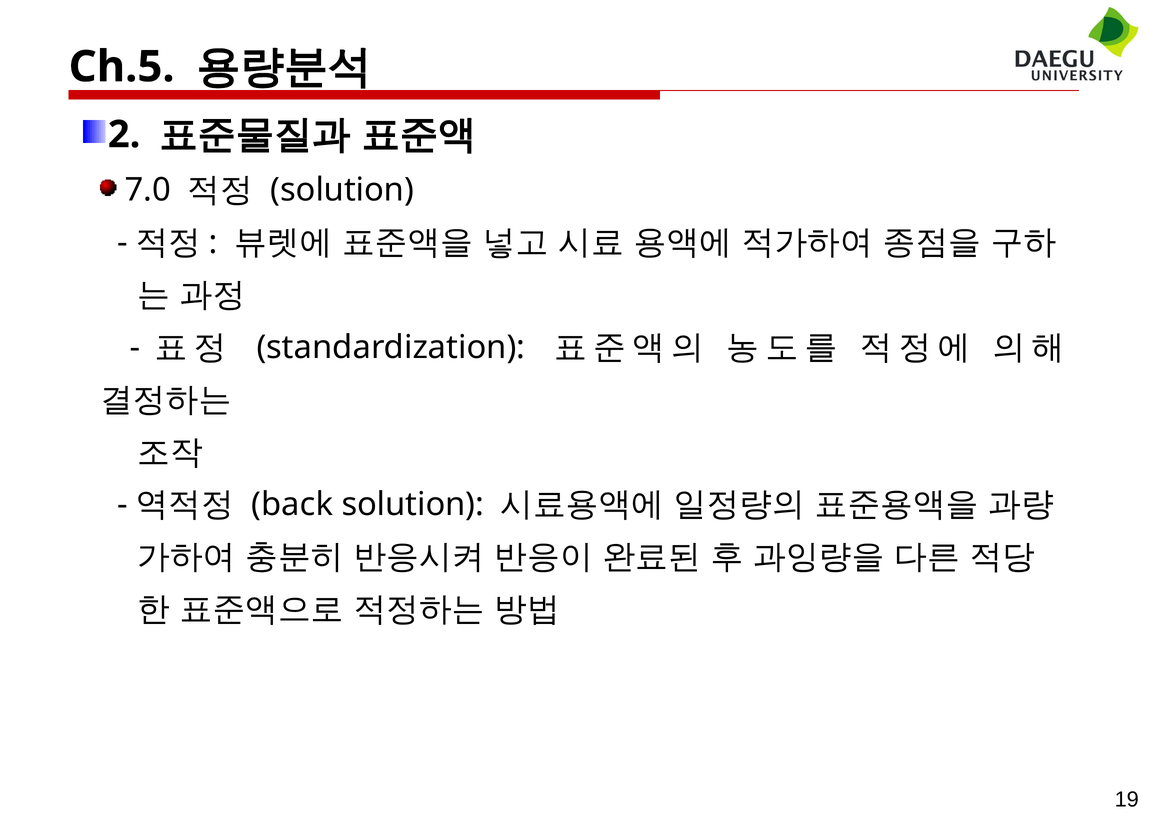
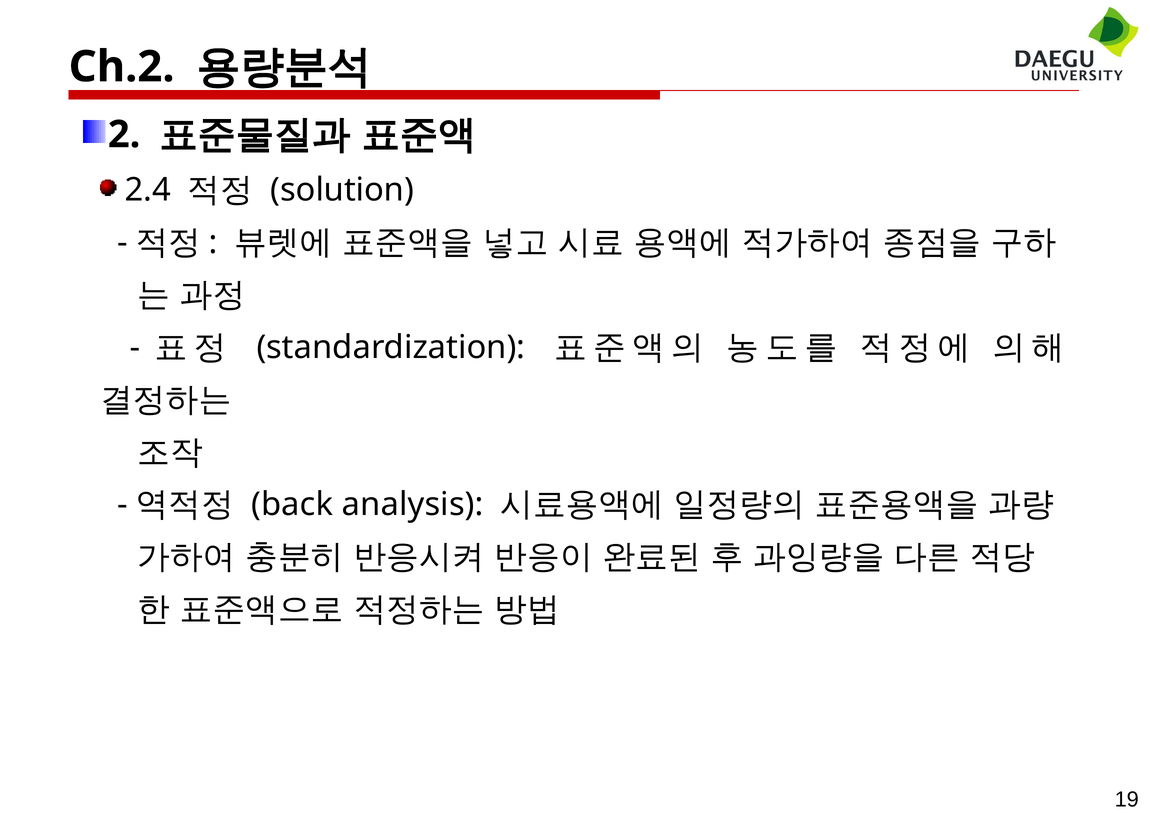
Ch.5: Ch.5 -> Ch.2 (122, 67)
7.0: 7.0 -> 2.4 (148, 190)
back solution: solution -> analysis (413, 505)
